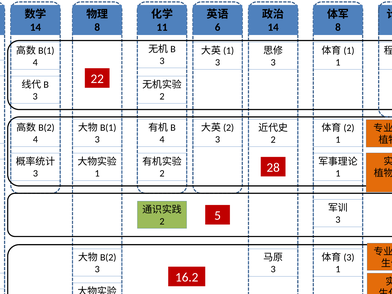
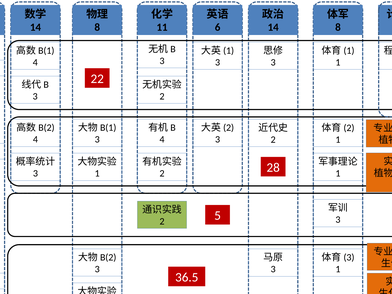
16.2: 16.2 -> 36.5 (187, 277)
